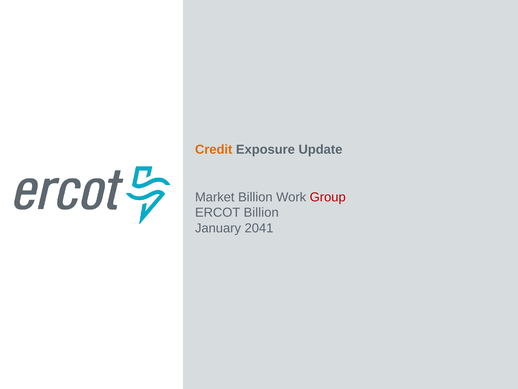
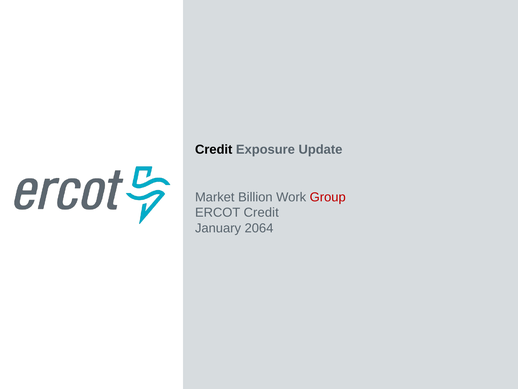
Credit colour: orange -> black (214, 149)
ERCOT Billion: Billion -> Credit (261, 212)
2041: 2041 -> 2064 (259, 228)
